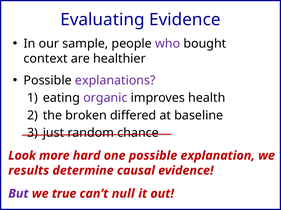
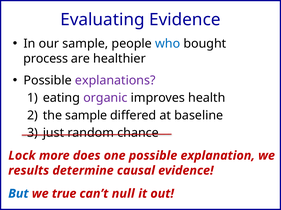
who colour: purple -> blue (168, 44)
context: context -> process (46, 59)
the broken: broken -> sample (86, 116)
Look: Look -> Lock (22, 156)
hard: hard -> does (87, 156)
But colour: purple -> blue (18, 194)
